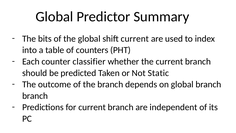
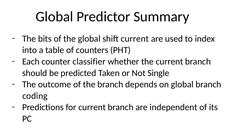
Static: Static -> Single (158, 73)
branch: branch -> coding (35, 96)
